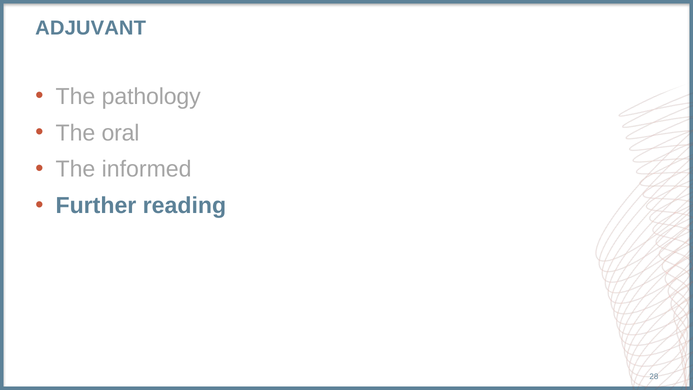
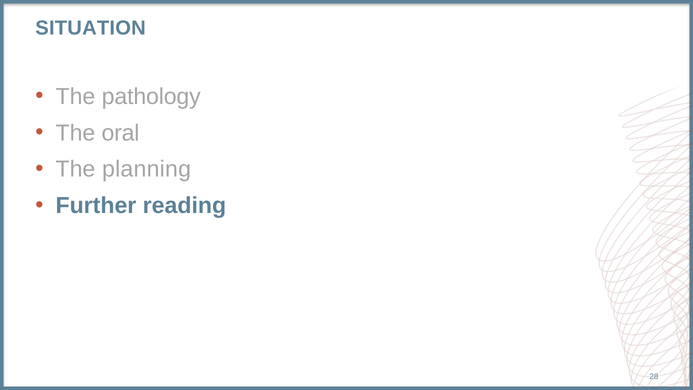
ADJUVANT: ADJUVANT -> SITUATION (91, 28)
informed: informed -> planning (147, 169)
